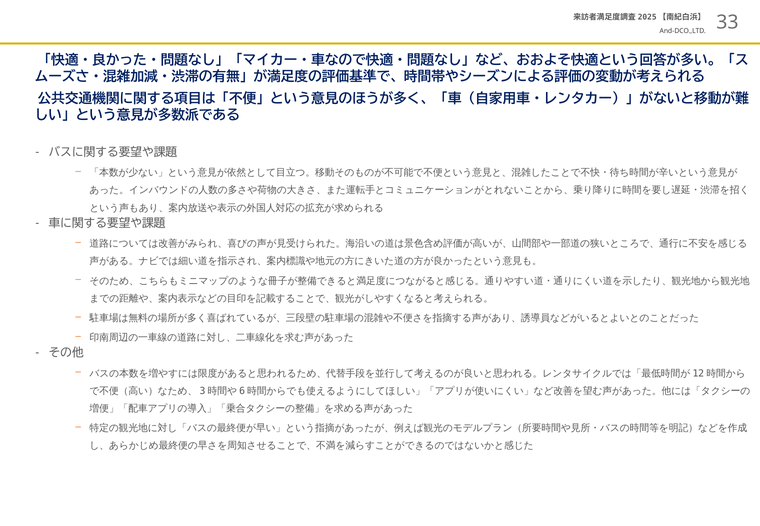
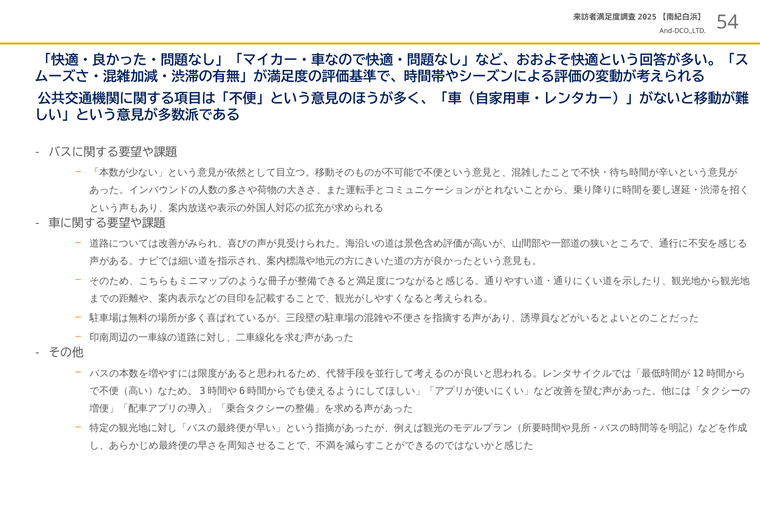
33: 33 -> 54 (727, 22)
